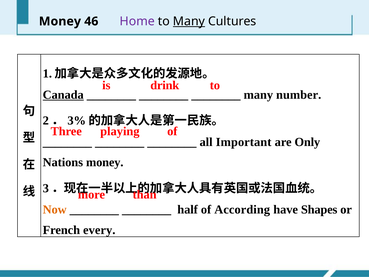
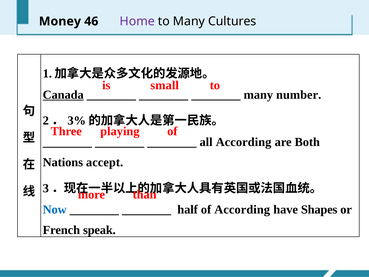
Many underline: present -> none (189, 21)
drink: drink -> small (165, 85)
all Important: Important -> According (244, 142)
Only: Only -> Both (307, 142)
Nations money: money -> accept (105, 162)
Now colour: orange -> blue (55, 209)
every: every -> speak (99, 230)
